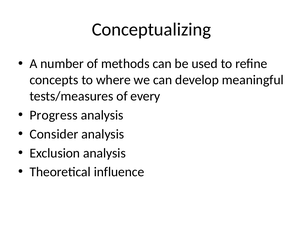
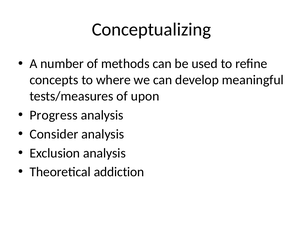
every: every -> upon (145, 96)
influence: influence -> addiction (119, 171)
